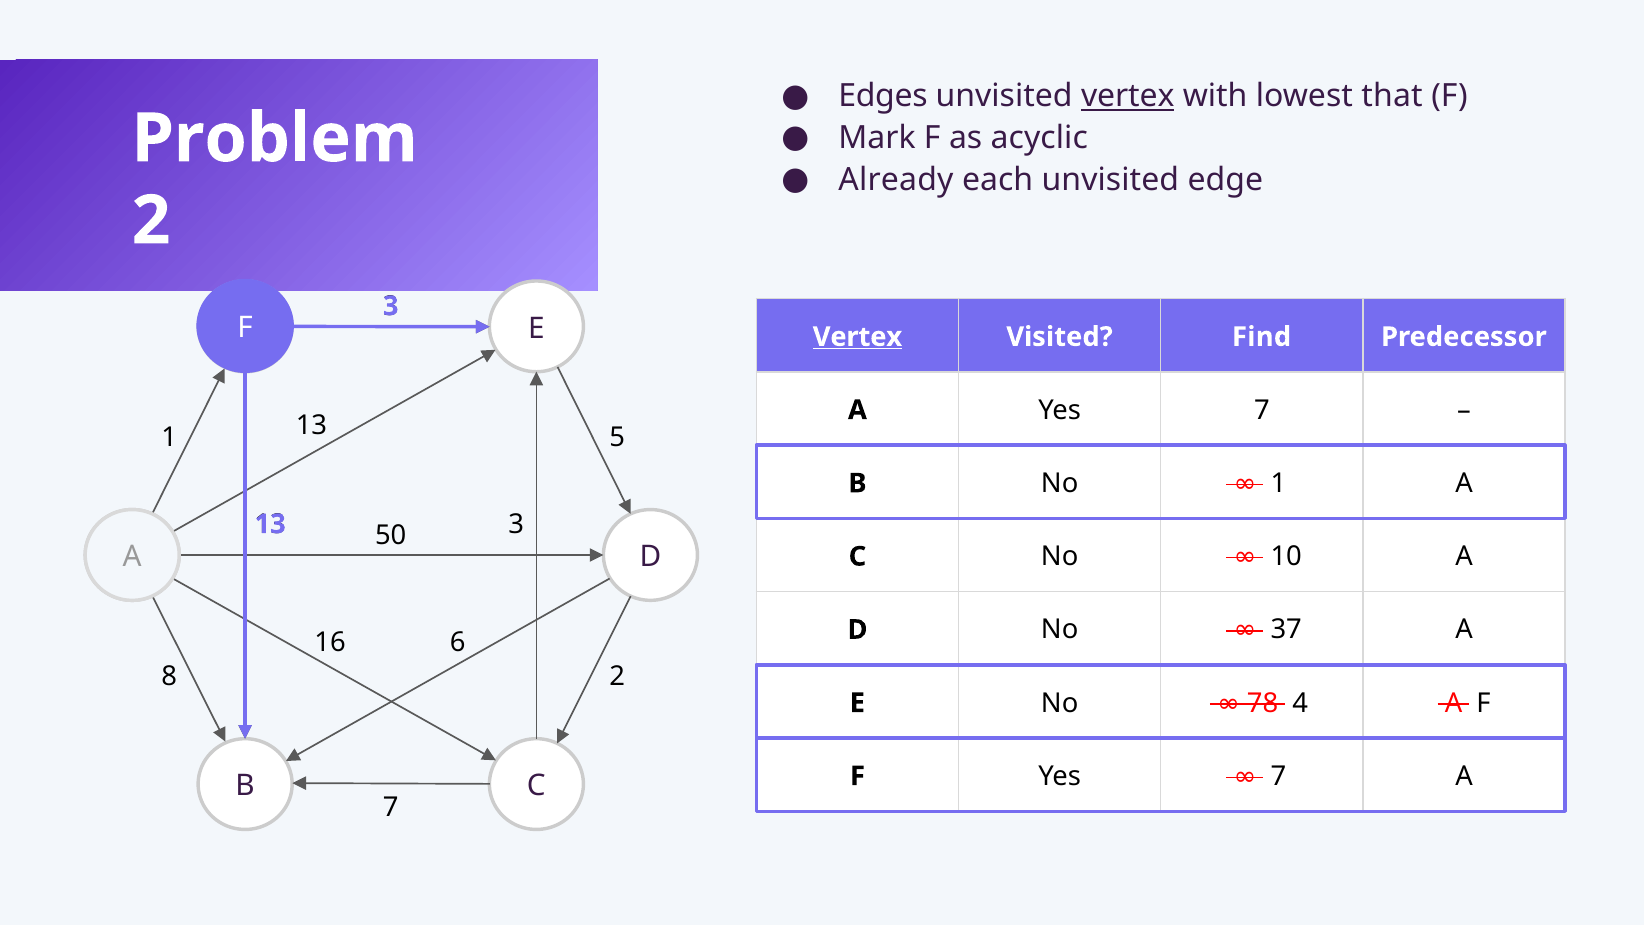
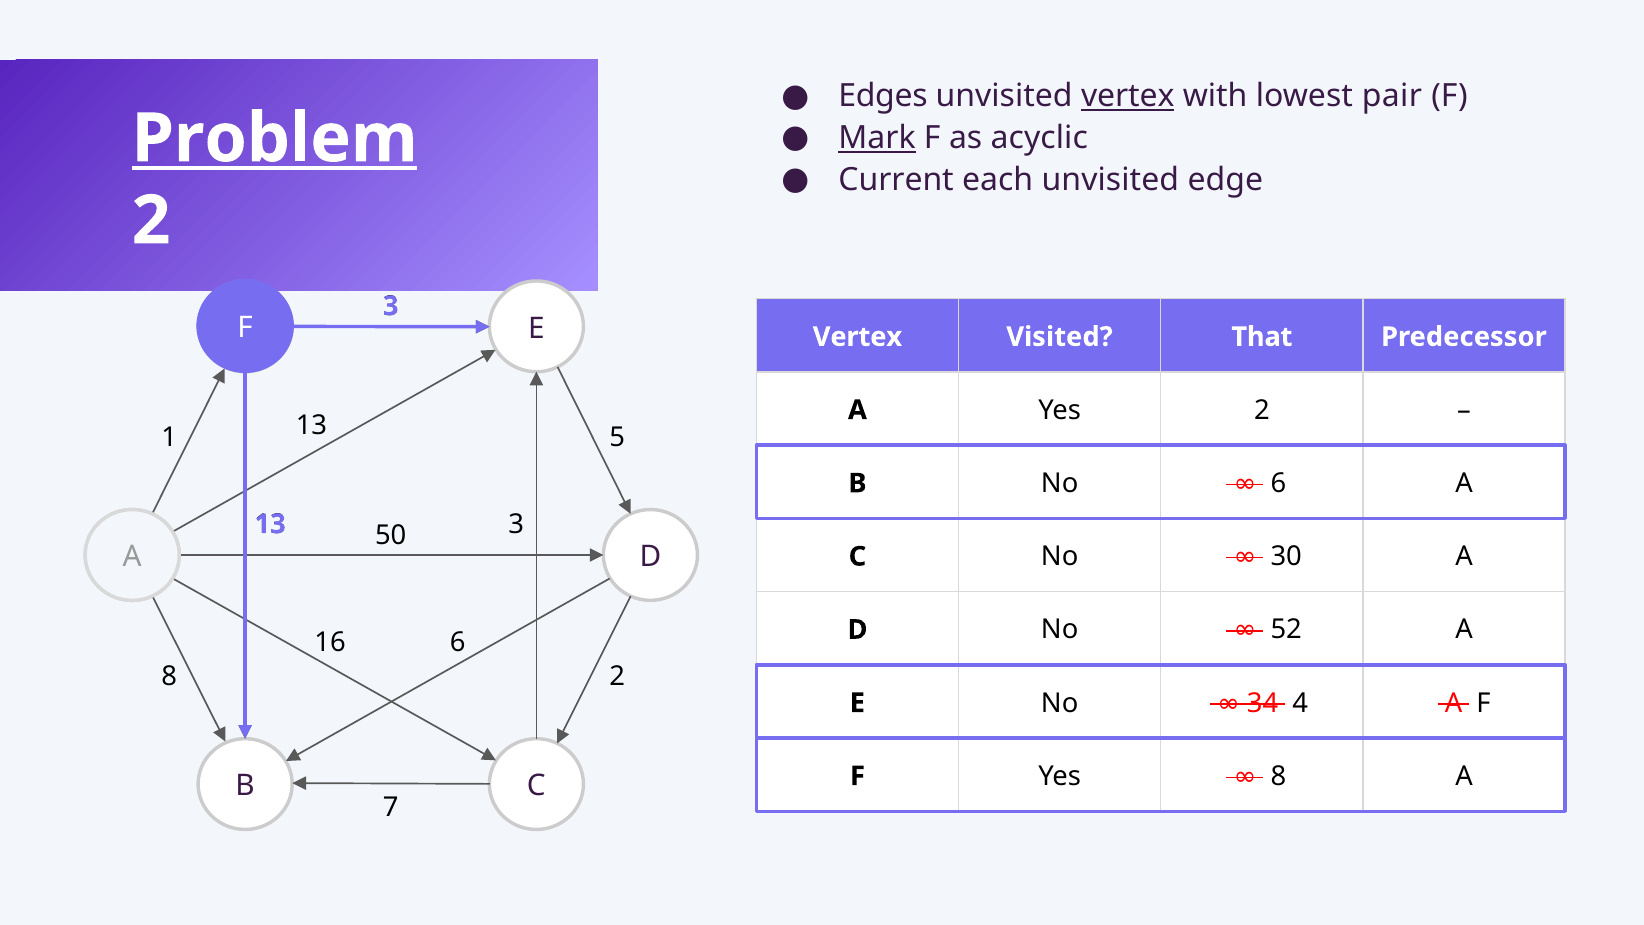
that: that -> pair (1392, 96)
Mark underline: none -> present (877, 138)
Problem underline: none -> present (275, 139)
Already: Already -> Current (896, 180)
Vertex underline: present -> none (857, 337)
Find: Find -> That (1262, 337)
Yes 7: 7 -> 2 (1262, 410)
1: 1 -> 6 (1278, 483)
10: 10 -> 30 (1286, 556)
37: 37 -> 52 (1286, 630)
78: 78 -> 34 (1263, 703)
7: 7 -> 8 (1278, 776)
